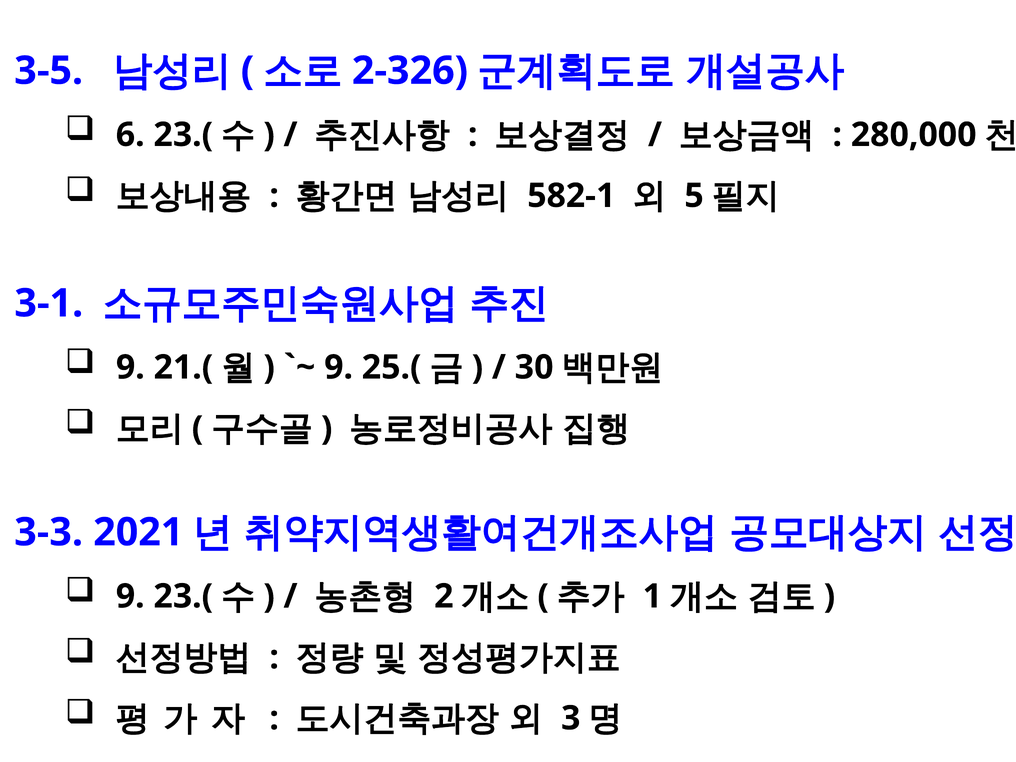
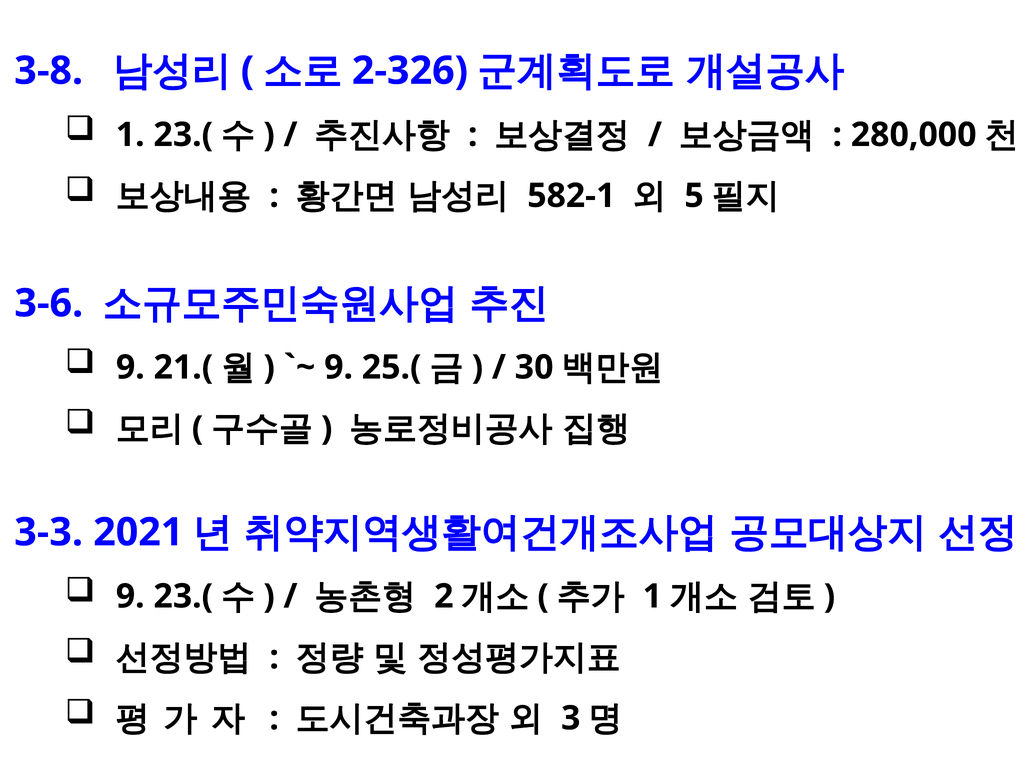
3-5: 3-5 -> 3-8 (49, 71)
6: 6 -> 1 (130, 135)
3-1: 3-1 -> 3-6 (49, 303)
